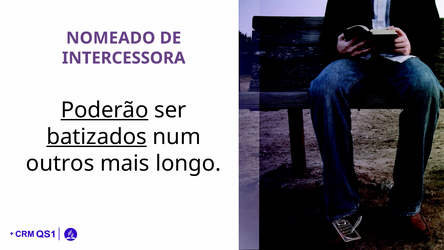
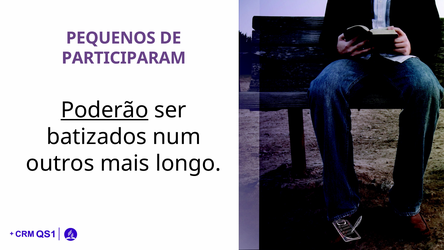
NOMEADO: NOMEADO -> PEQUENOS (111, 38)
INTERCESSORA: INTERCESSORA -> PARTICIPARAM (124, 58)
batizados underline: present -> none (97, 137)
